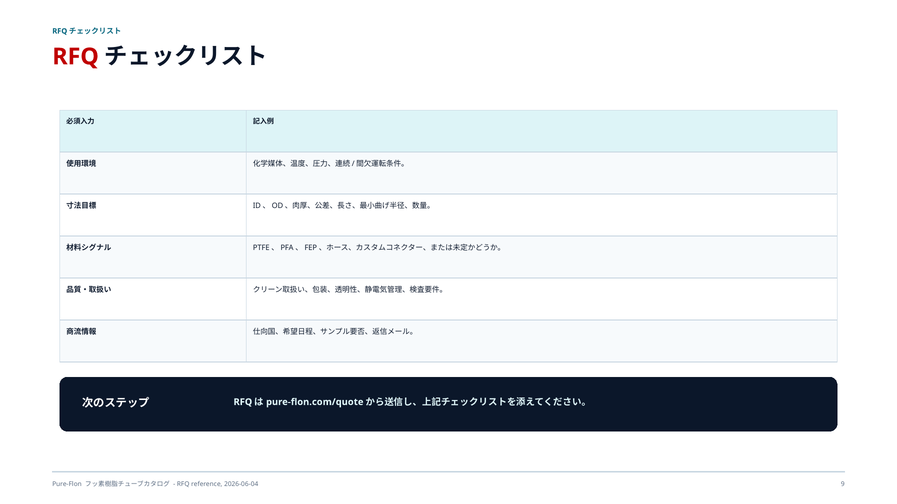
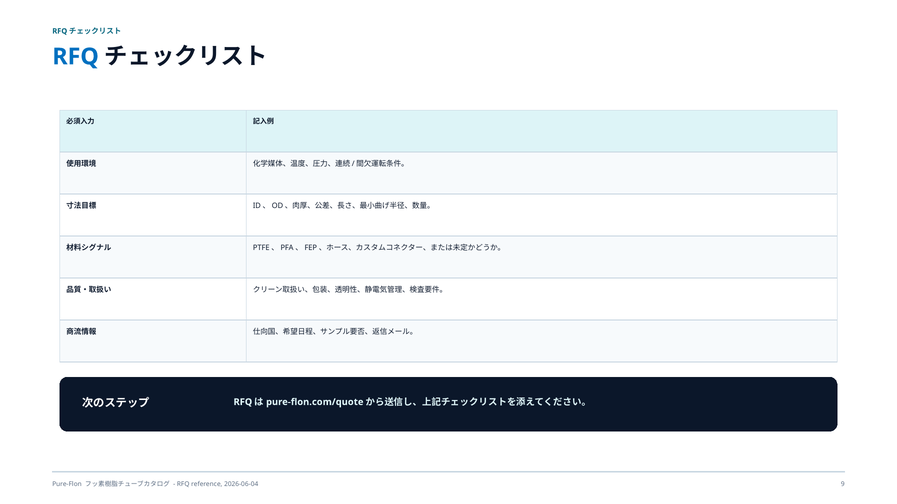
RFQ colour: red -> blue (76, 57)
